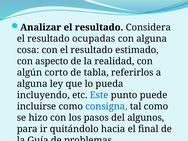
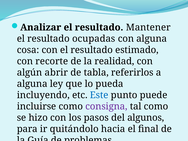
Considera: Considera -> Mantener (148, 27)
aspecto: aspecto -> recorte (52, 61)
corto: corto -> abrir (56, 73)
consigna colour: blue -> purple (106, 106)
